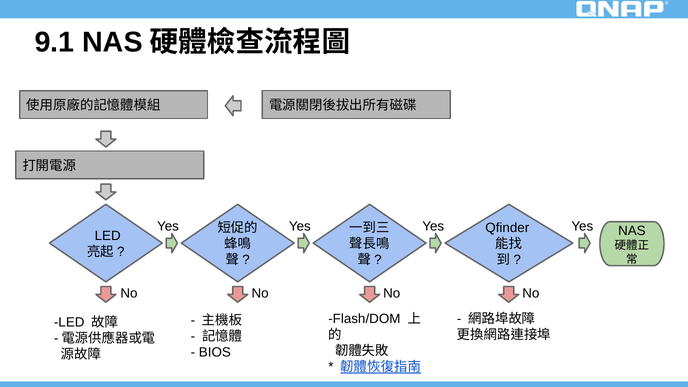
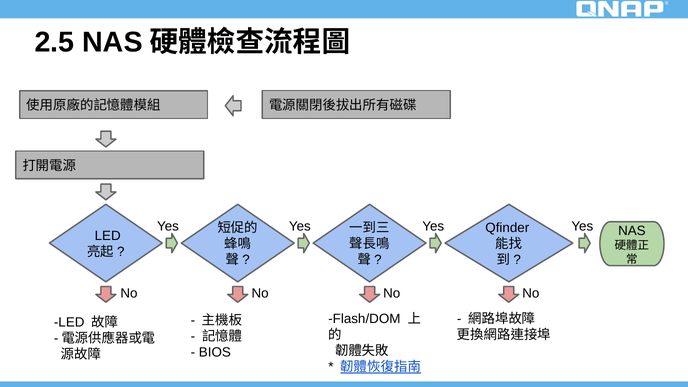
9.1: 9.1 -> 2.5 (54, 42)
